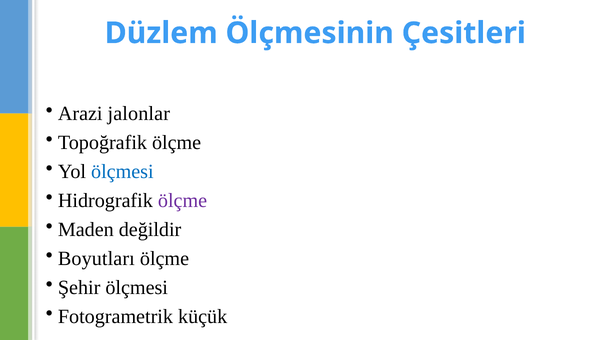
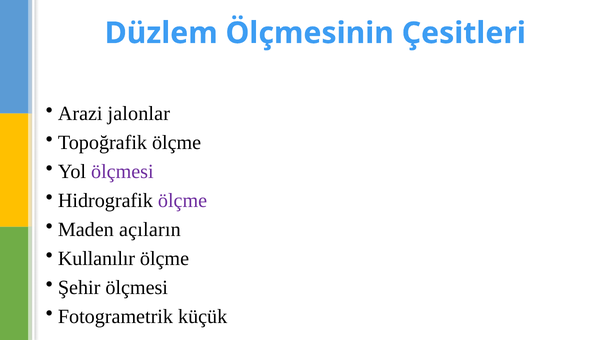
ölçmesi colour: blue -> purple (122, 172)
değildir: değildir -> açıların (150, 230)
Boyutları: Boyutları -> Kullanılır (96, 259)
